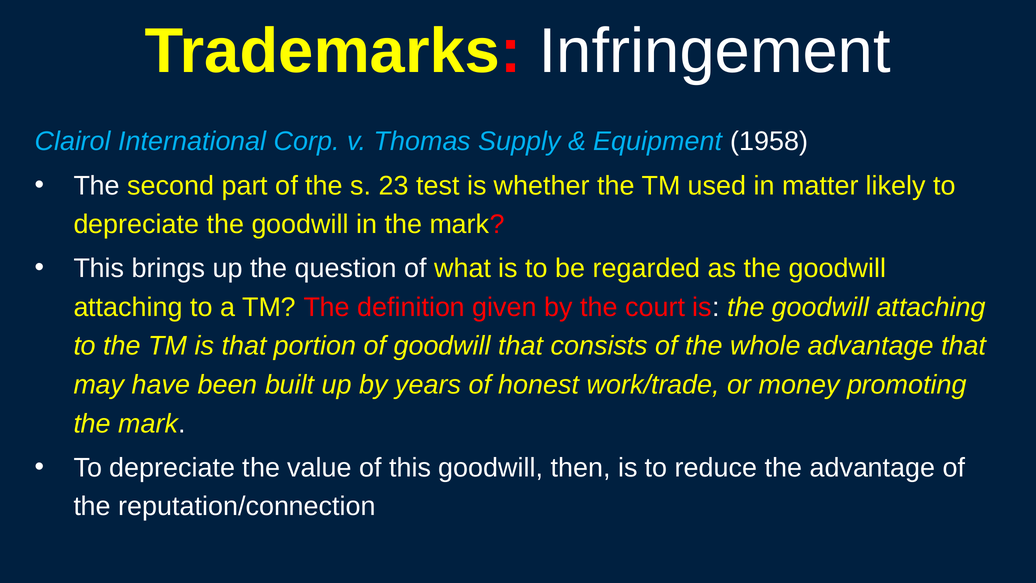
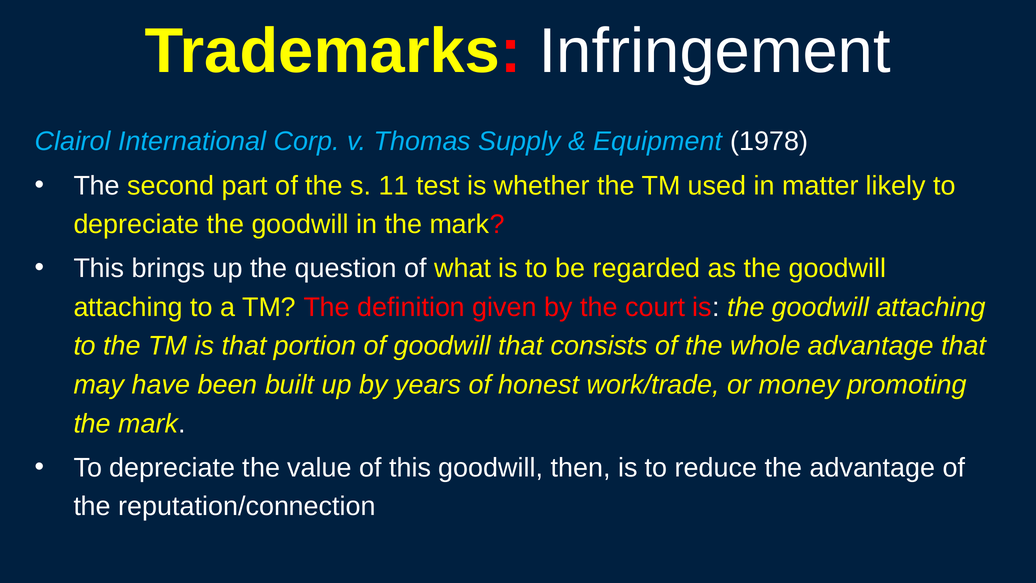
1958: 1958 -> 1978 (769, 141)
23: 23 -> 11 (394, 186)
